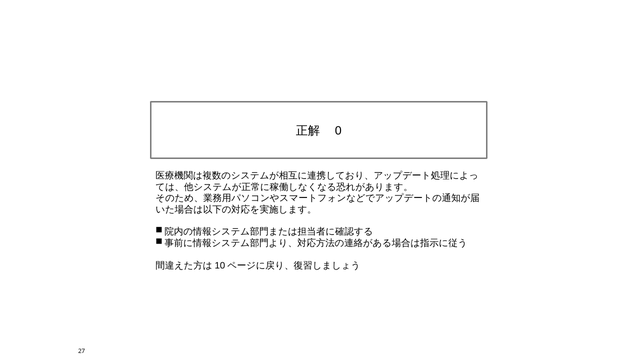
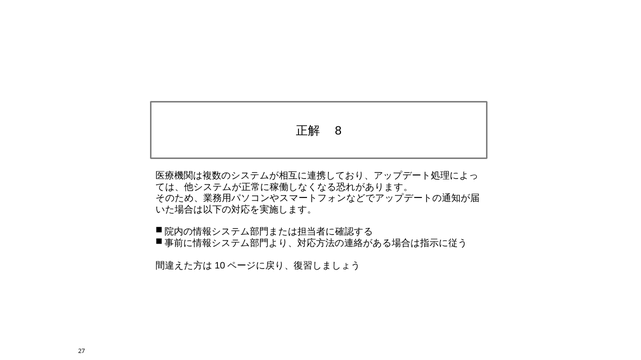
0: 0 -> 8 (338, 131)
